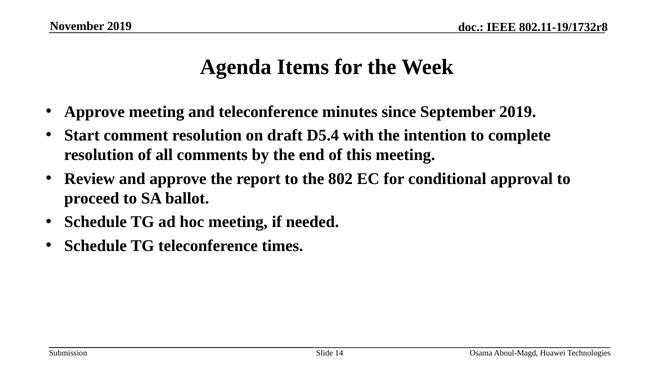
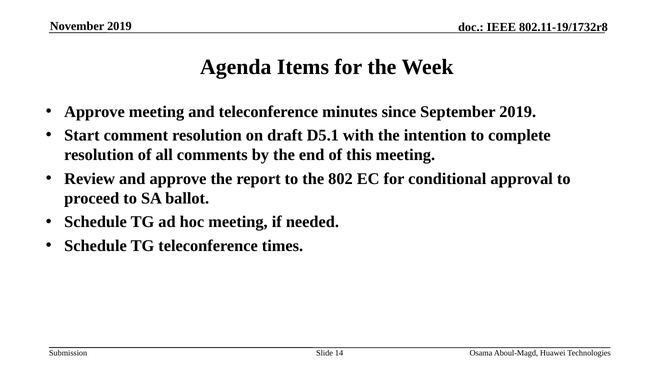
D5.4: D5.4 -> D5.1 (323, 135)
